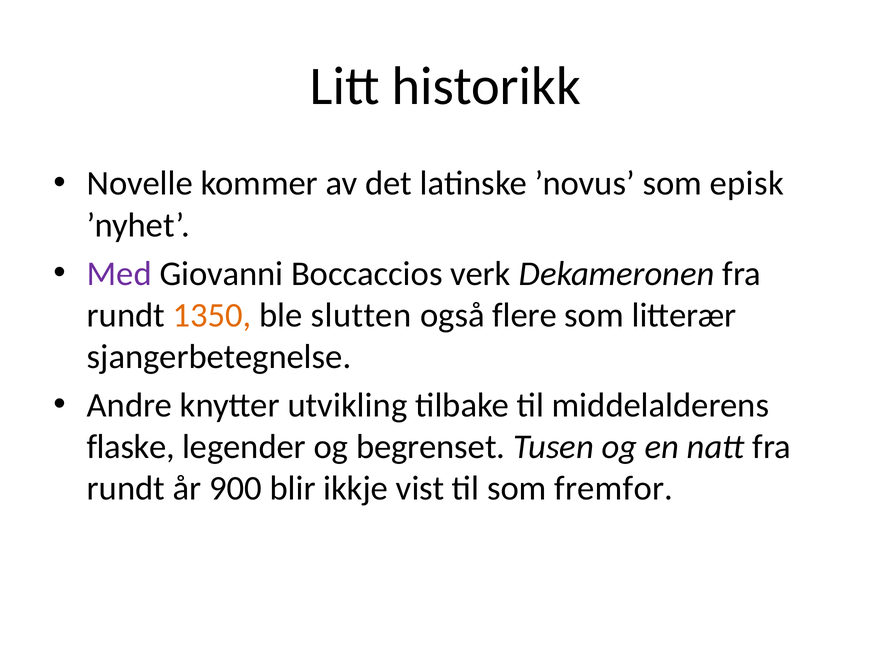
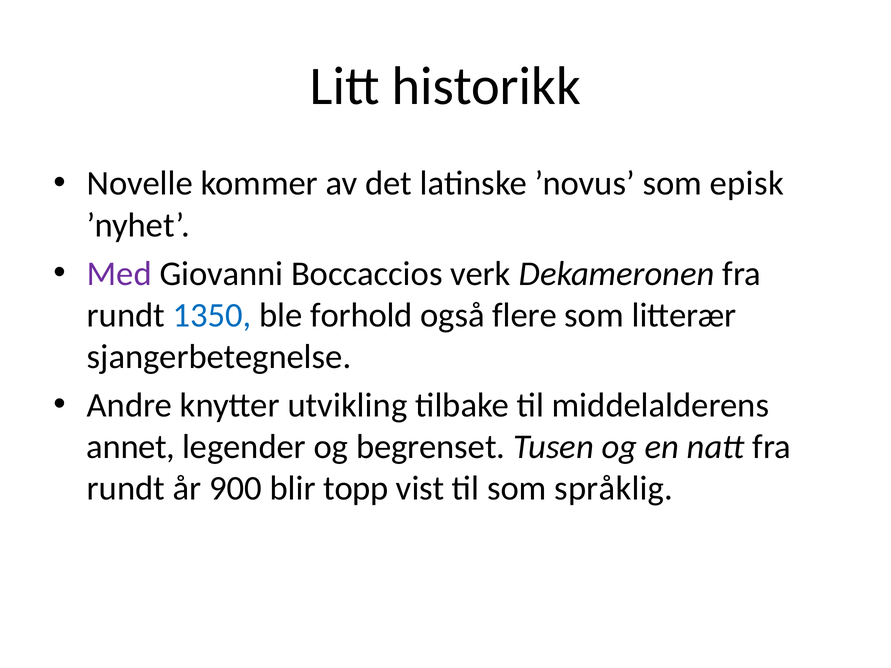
1350 colour: orange -> blue (212, 315)
slutten: slutten -> forhold (361, 315)
flaske: flaske -> annet (131, 447)
ikkje: ikkje -> topp (356, 489)
fremfor: fremfor -> språklig (614, 489)
